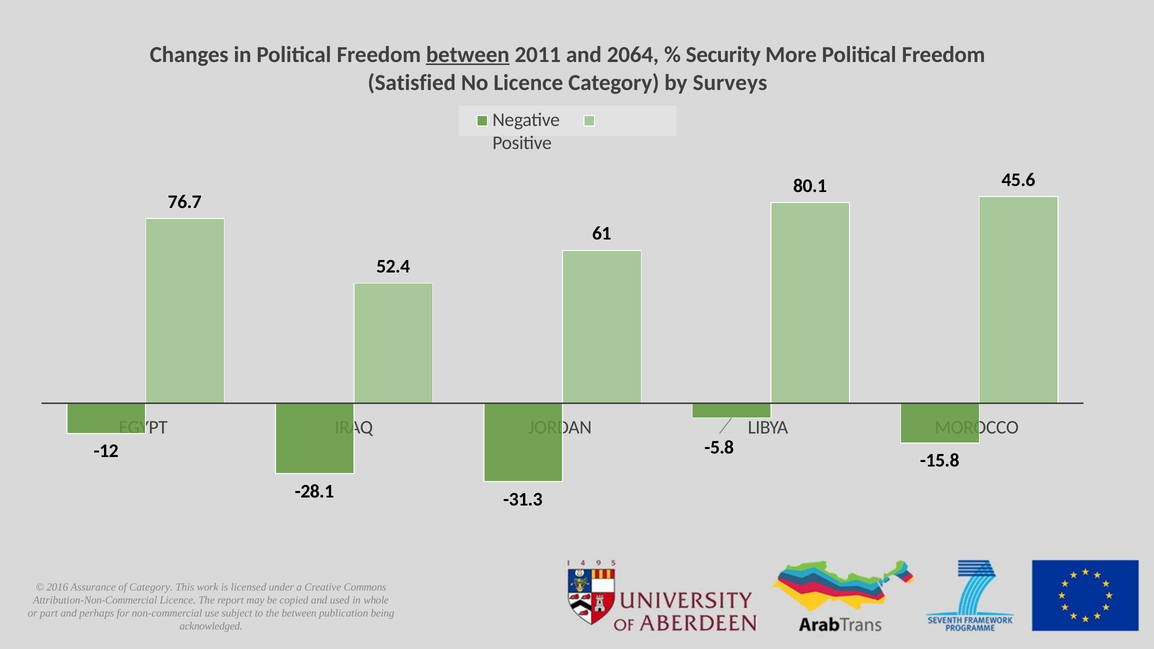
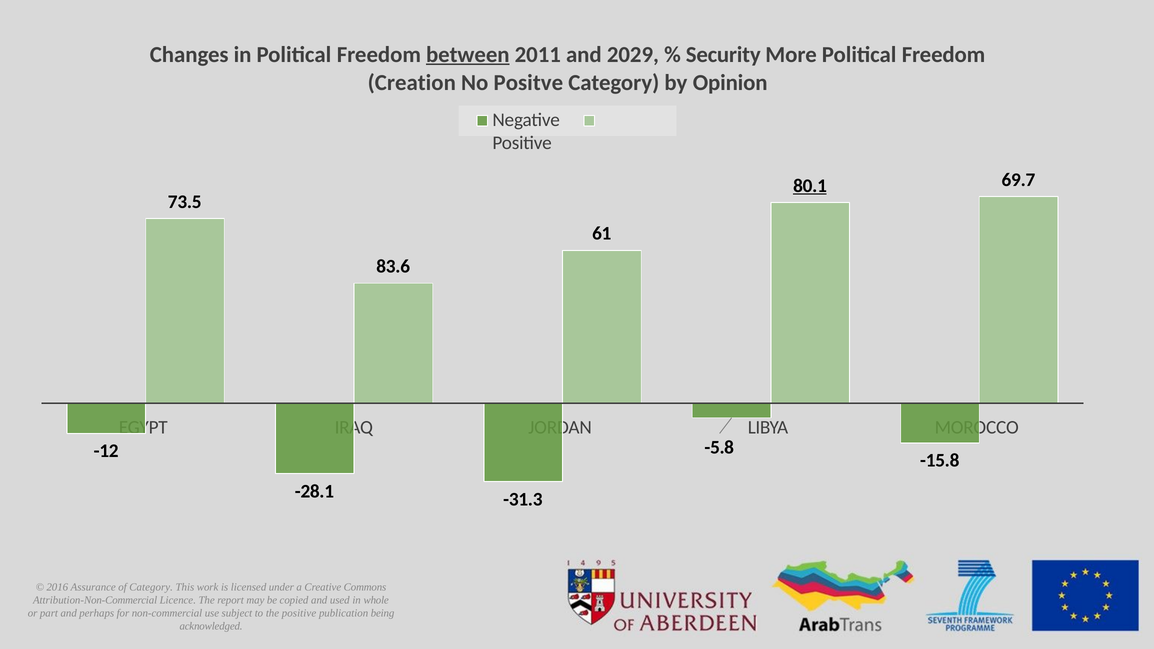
2064: 2064 -> 2029 (633, 55)
Satisfied: Satisfied -> Creation (412, 83)
No Licence: Licence -> Positve (528, 83)
Surveys: Surveys -> Opinion (730, 83)
45.6: 45.6 -> 69.7 (1018, 180)
80.1 underline: none -> present (810, 186)
76.7: 76.7 -> 73.5 (185, 202)
52.4: 52.4 -> 83.6 (393, 266)
the between: between -> positive (299, 613)
